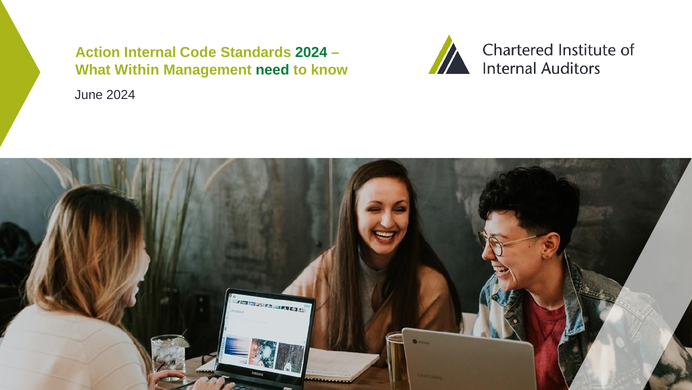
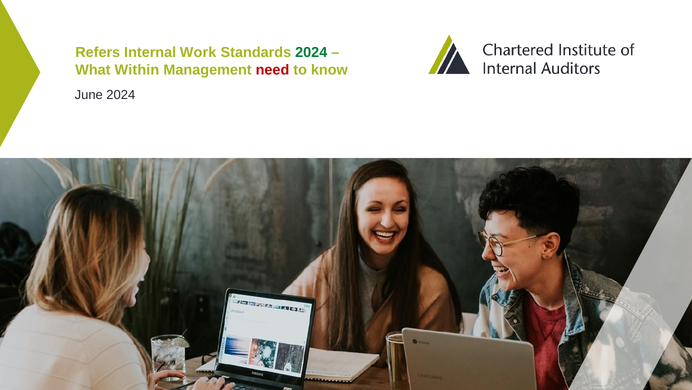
Action: Action -> Refers (98, 53)
Code: Code -> Work (198, 53)
need colour: green -> red (272, 70)
